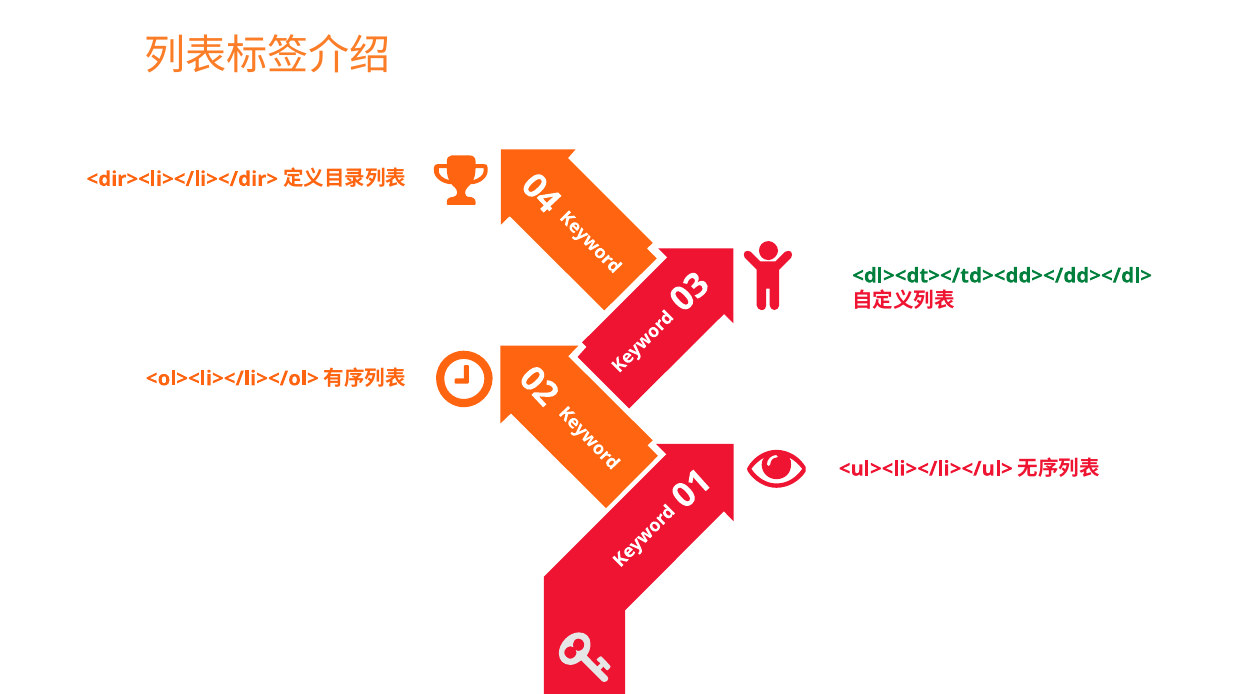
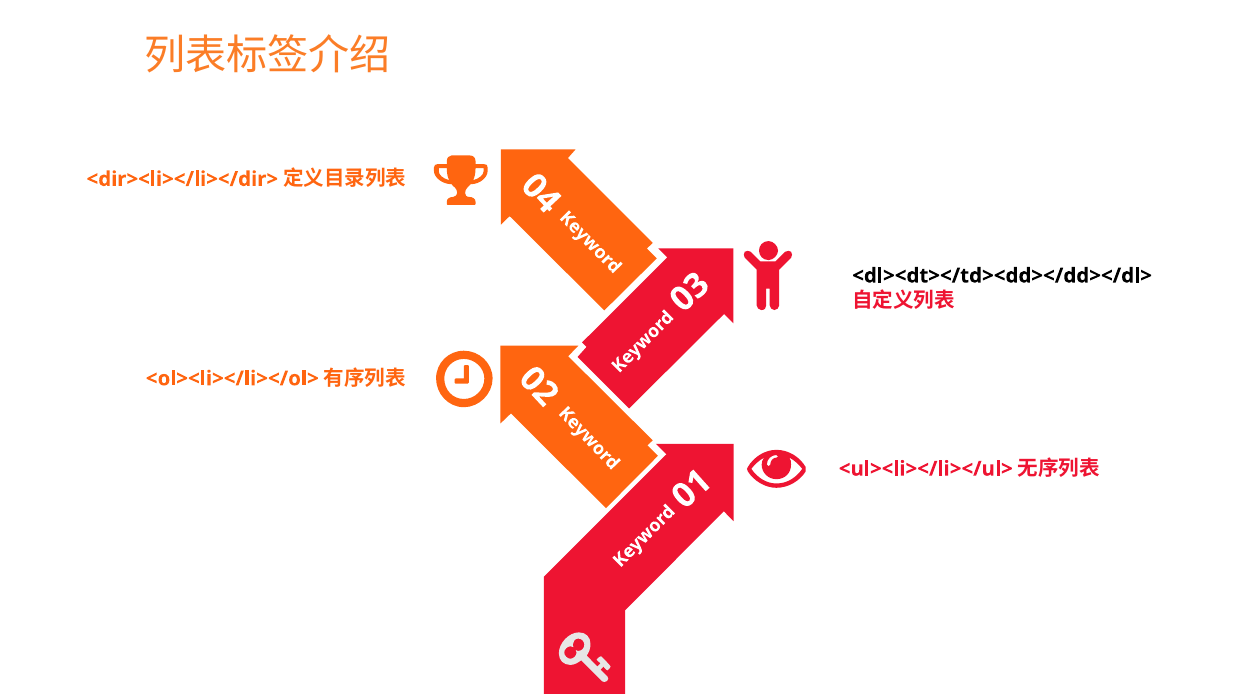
<dl><dt></td><dd></dd></dl> colour: green -> black (1002, 276)
